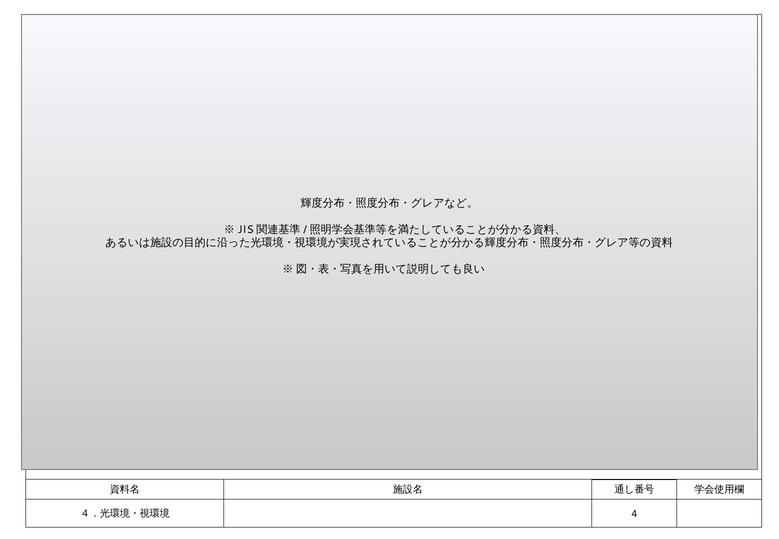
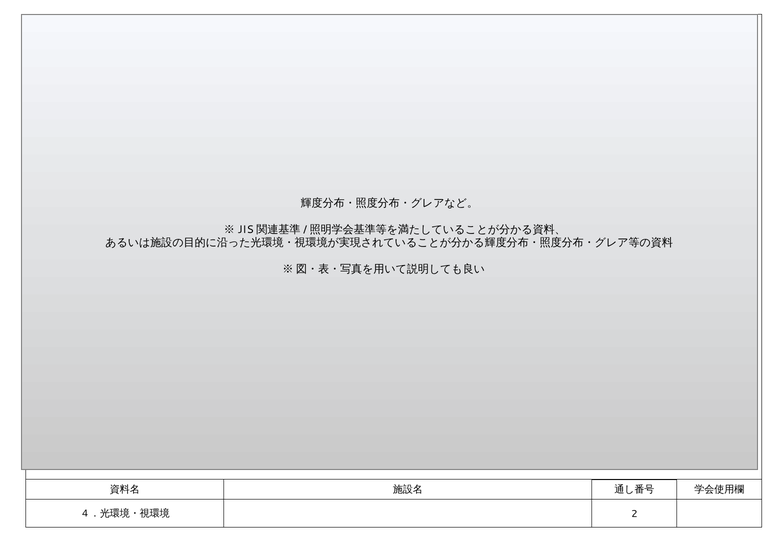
4: 4 -> 2 (634, 514)
